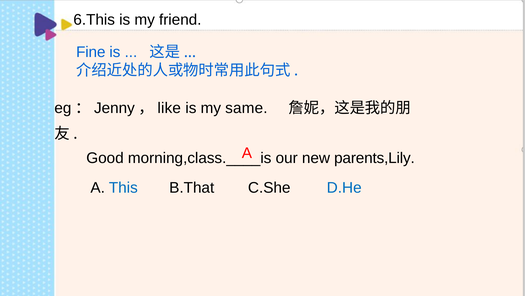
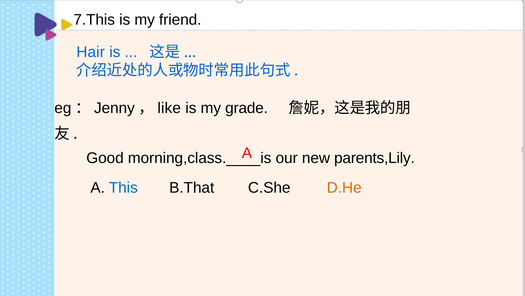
6.This: 6.This -> 7.This (94, 20)
Fine: Fine -> Hair (91, 52)
same: same -> grade (247, 108)
D.He colour: blue -> orange (344, 187)
